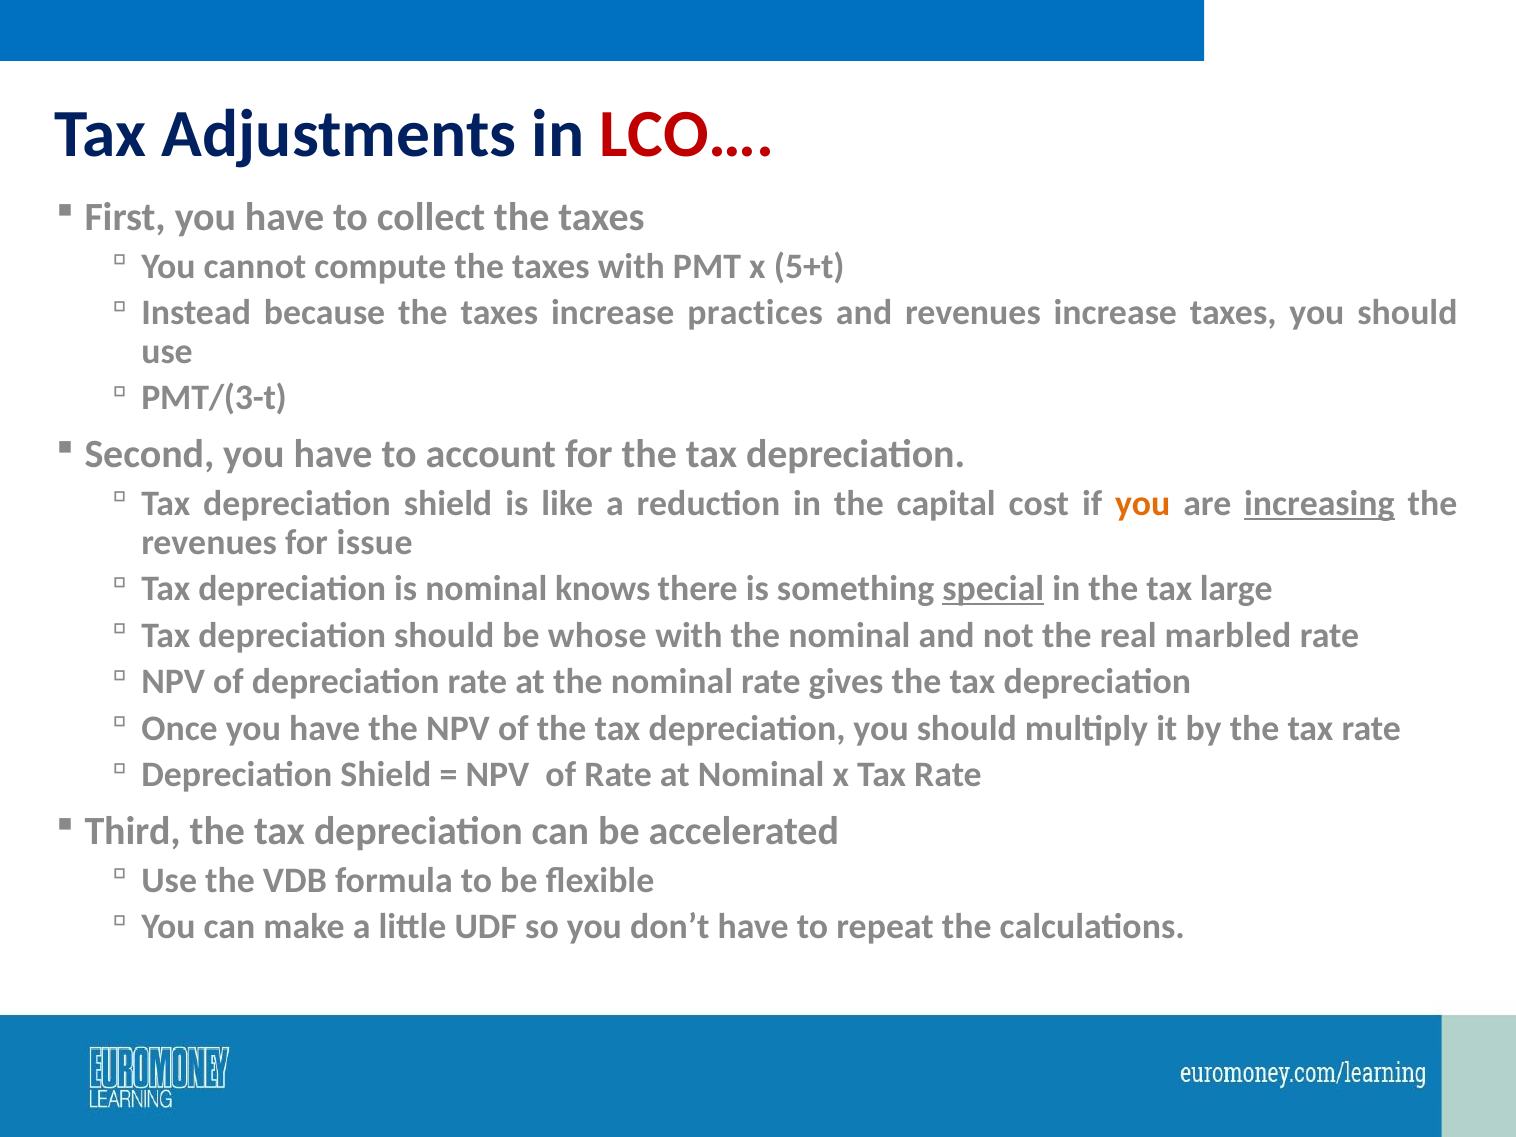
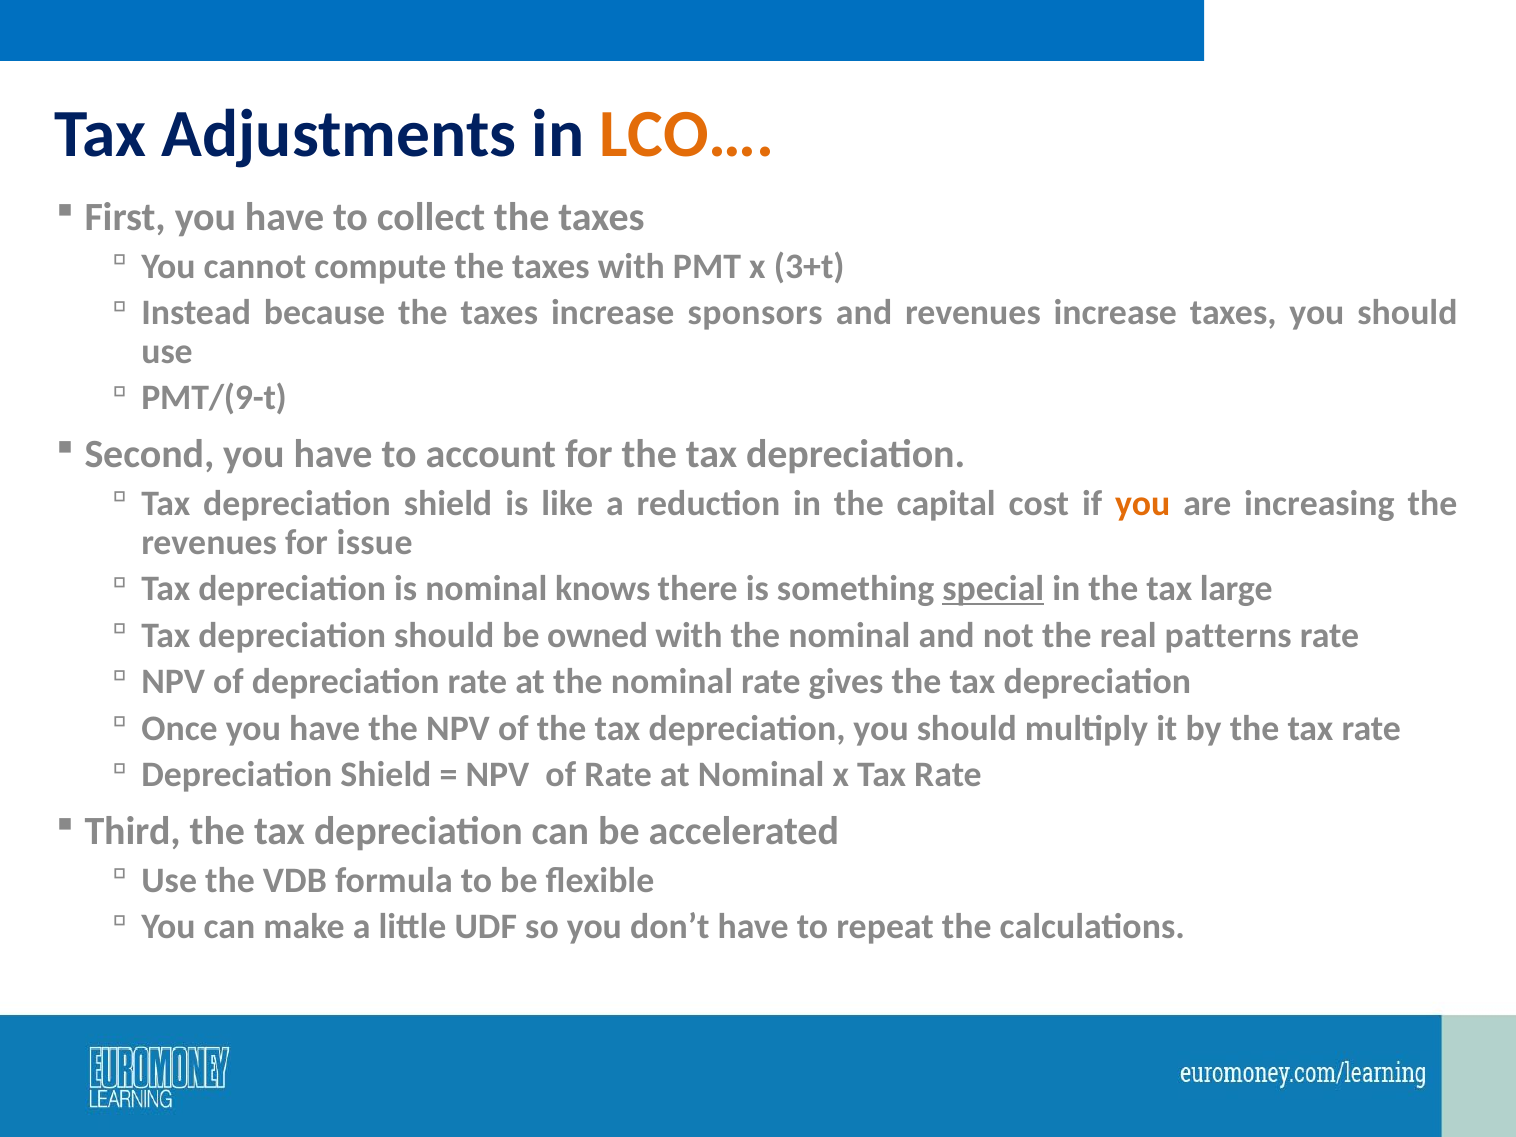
LCO… colour: red -> orange (687, 134)
5+t: 5+t -> 3+t (809, 266)
practices: practices -> sponsors (755, 313)
PMT/(3-t: PMT/(3-t -> PMT/(9-t (214, 398)
increasing underline: present -> none (1319, 504)
whose: whose -> owned (598, 635)
marbled: marbled -> patterns (1228, 635)
